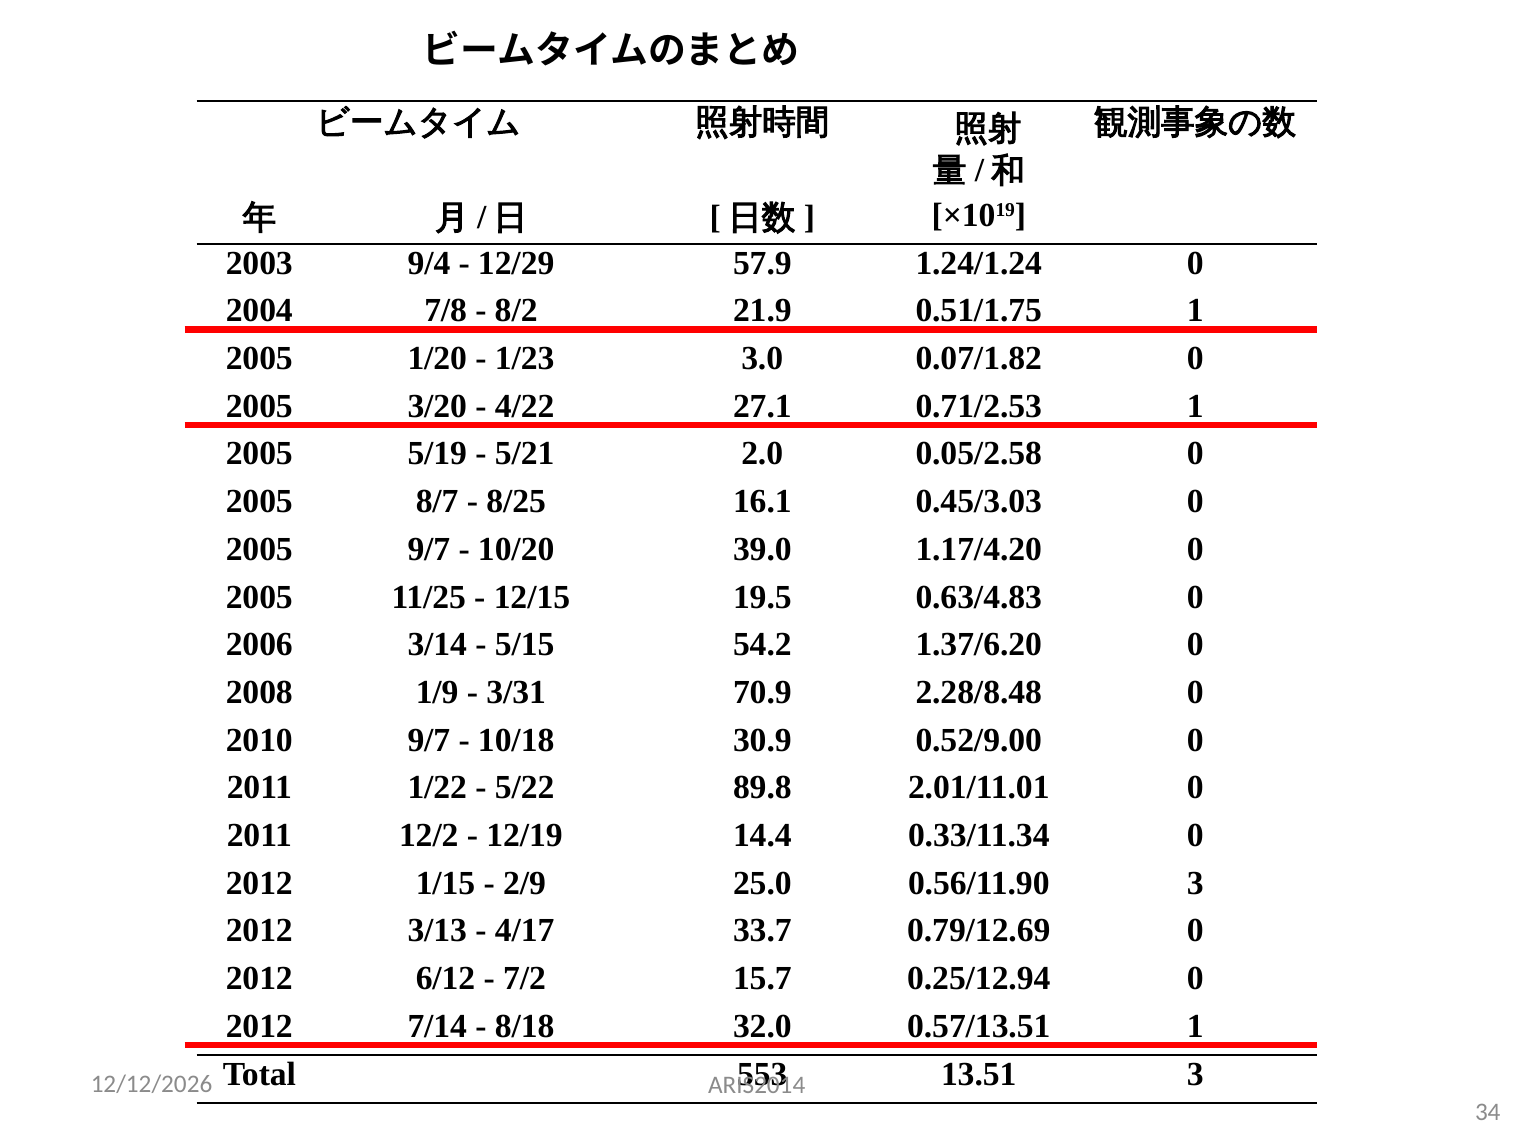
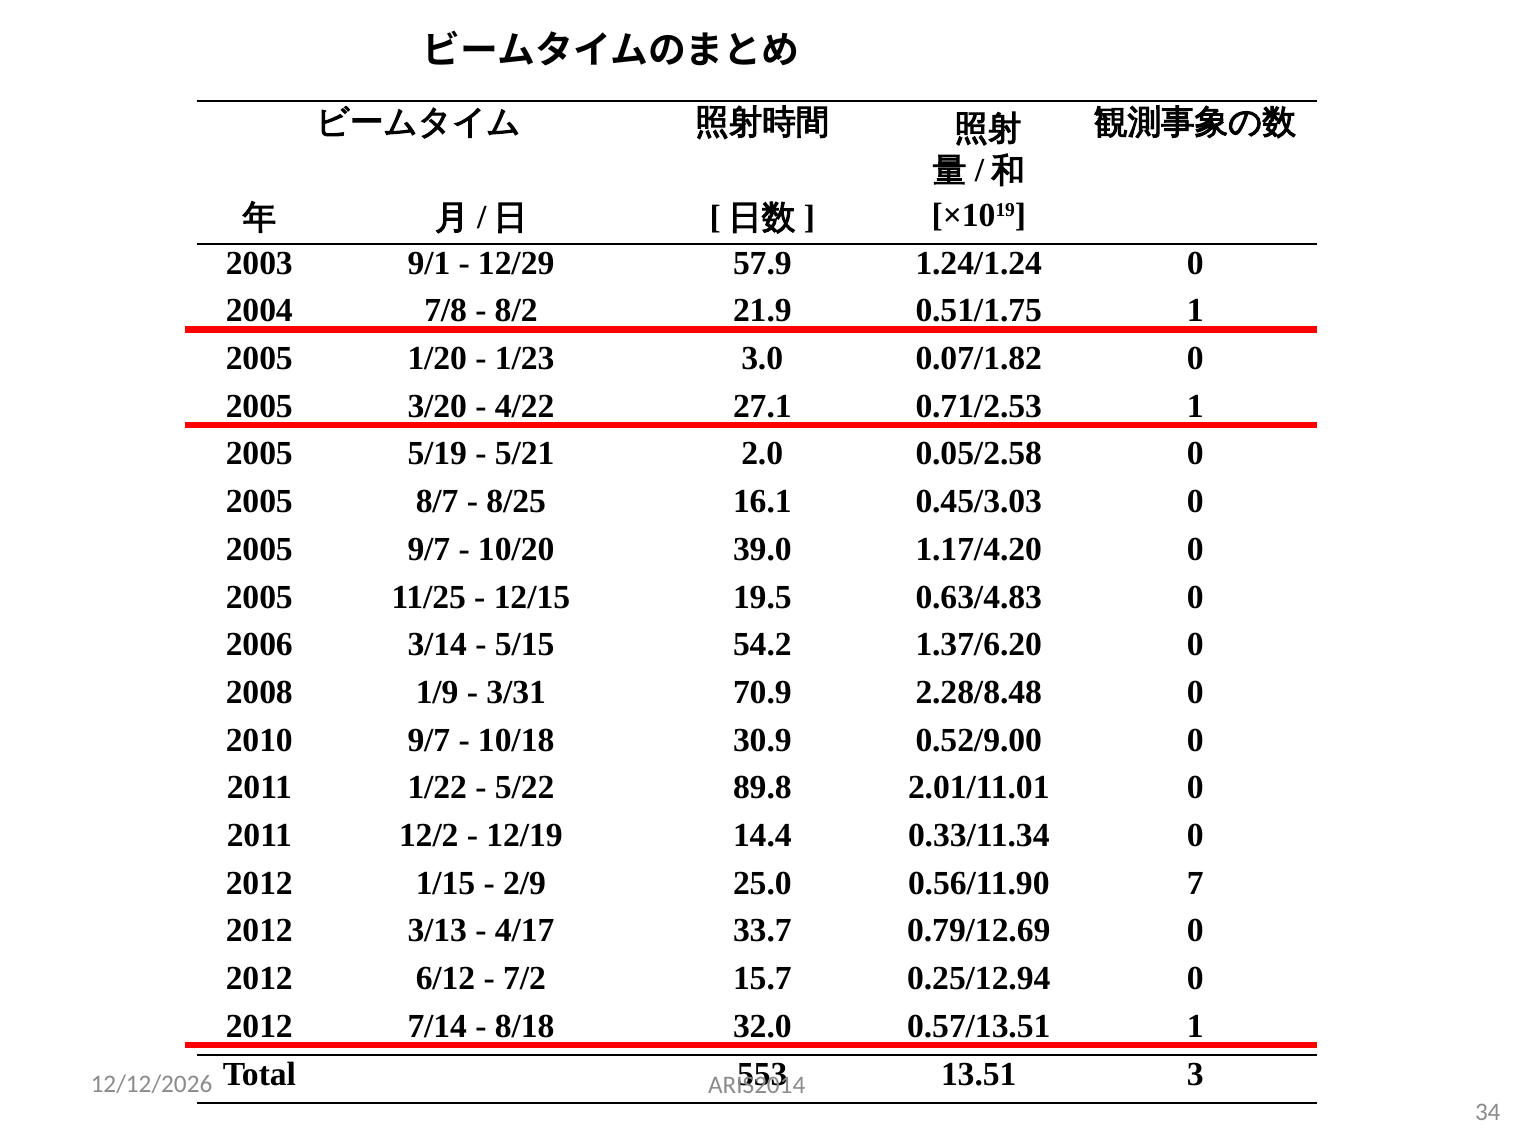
9/4: 9/4 -> 9/1 (429, 263)
0.56/11.90 3: 3 -> 7 (1195, 883)
